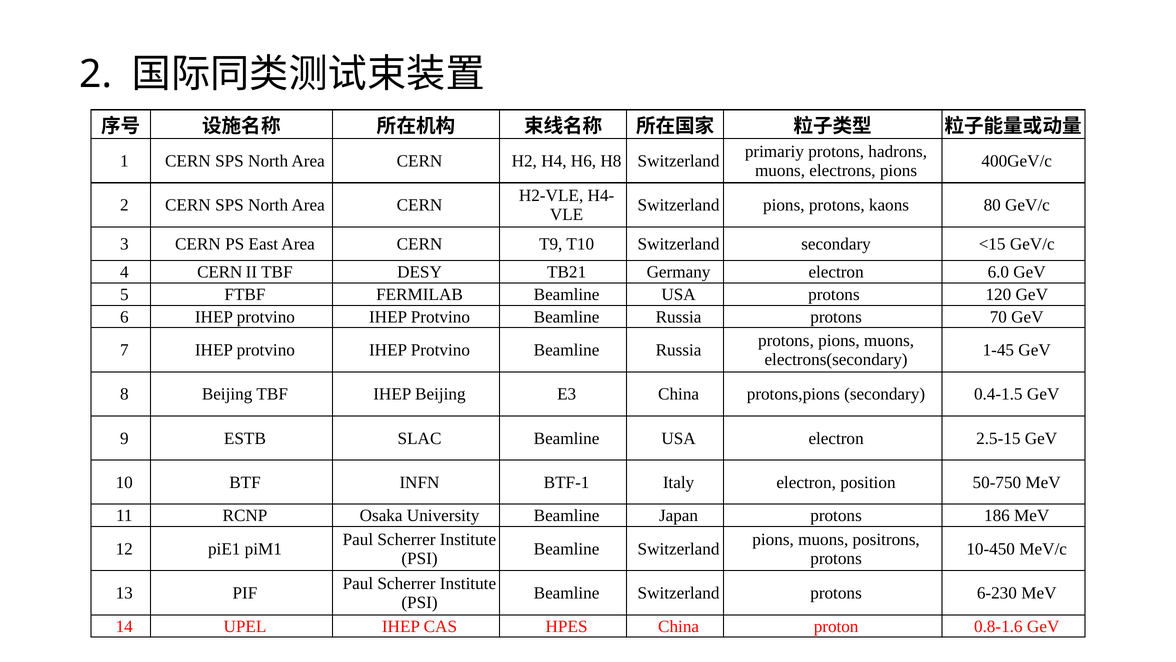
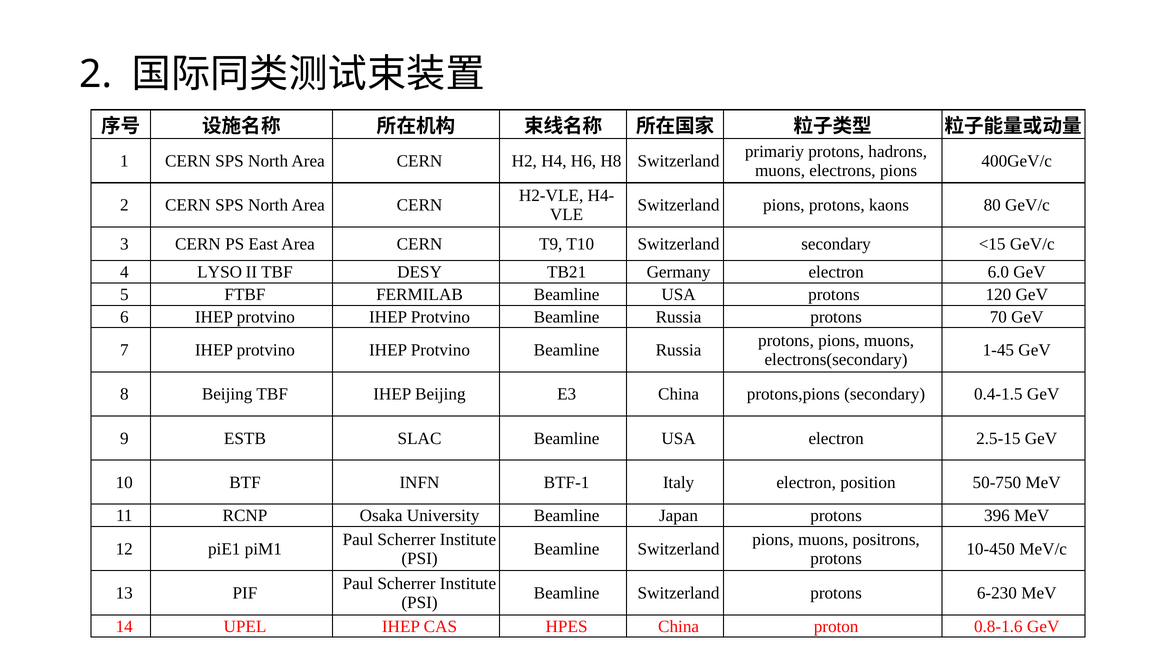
4 CERN: CERN -> LYSO (220, 272)
186: 186 -> 396 (997, 515)
